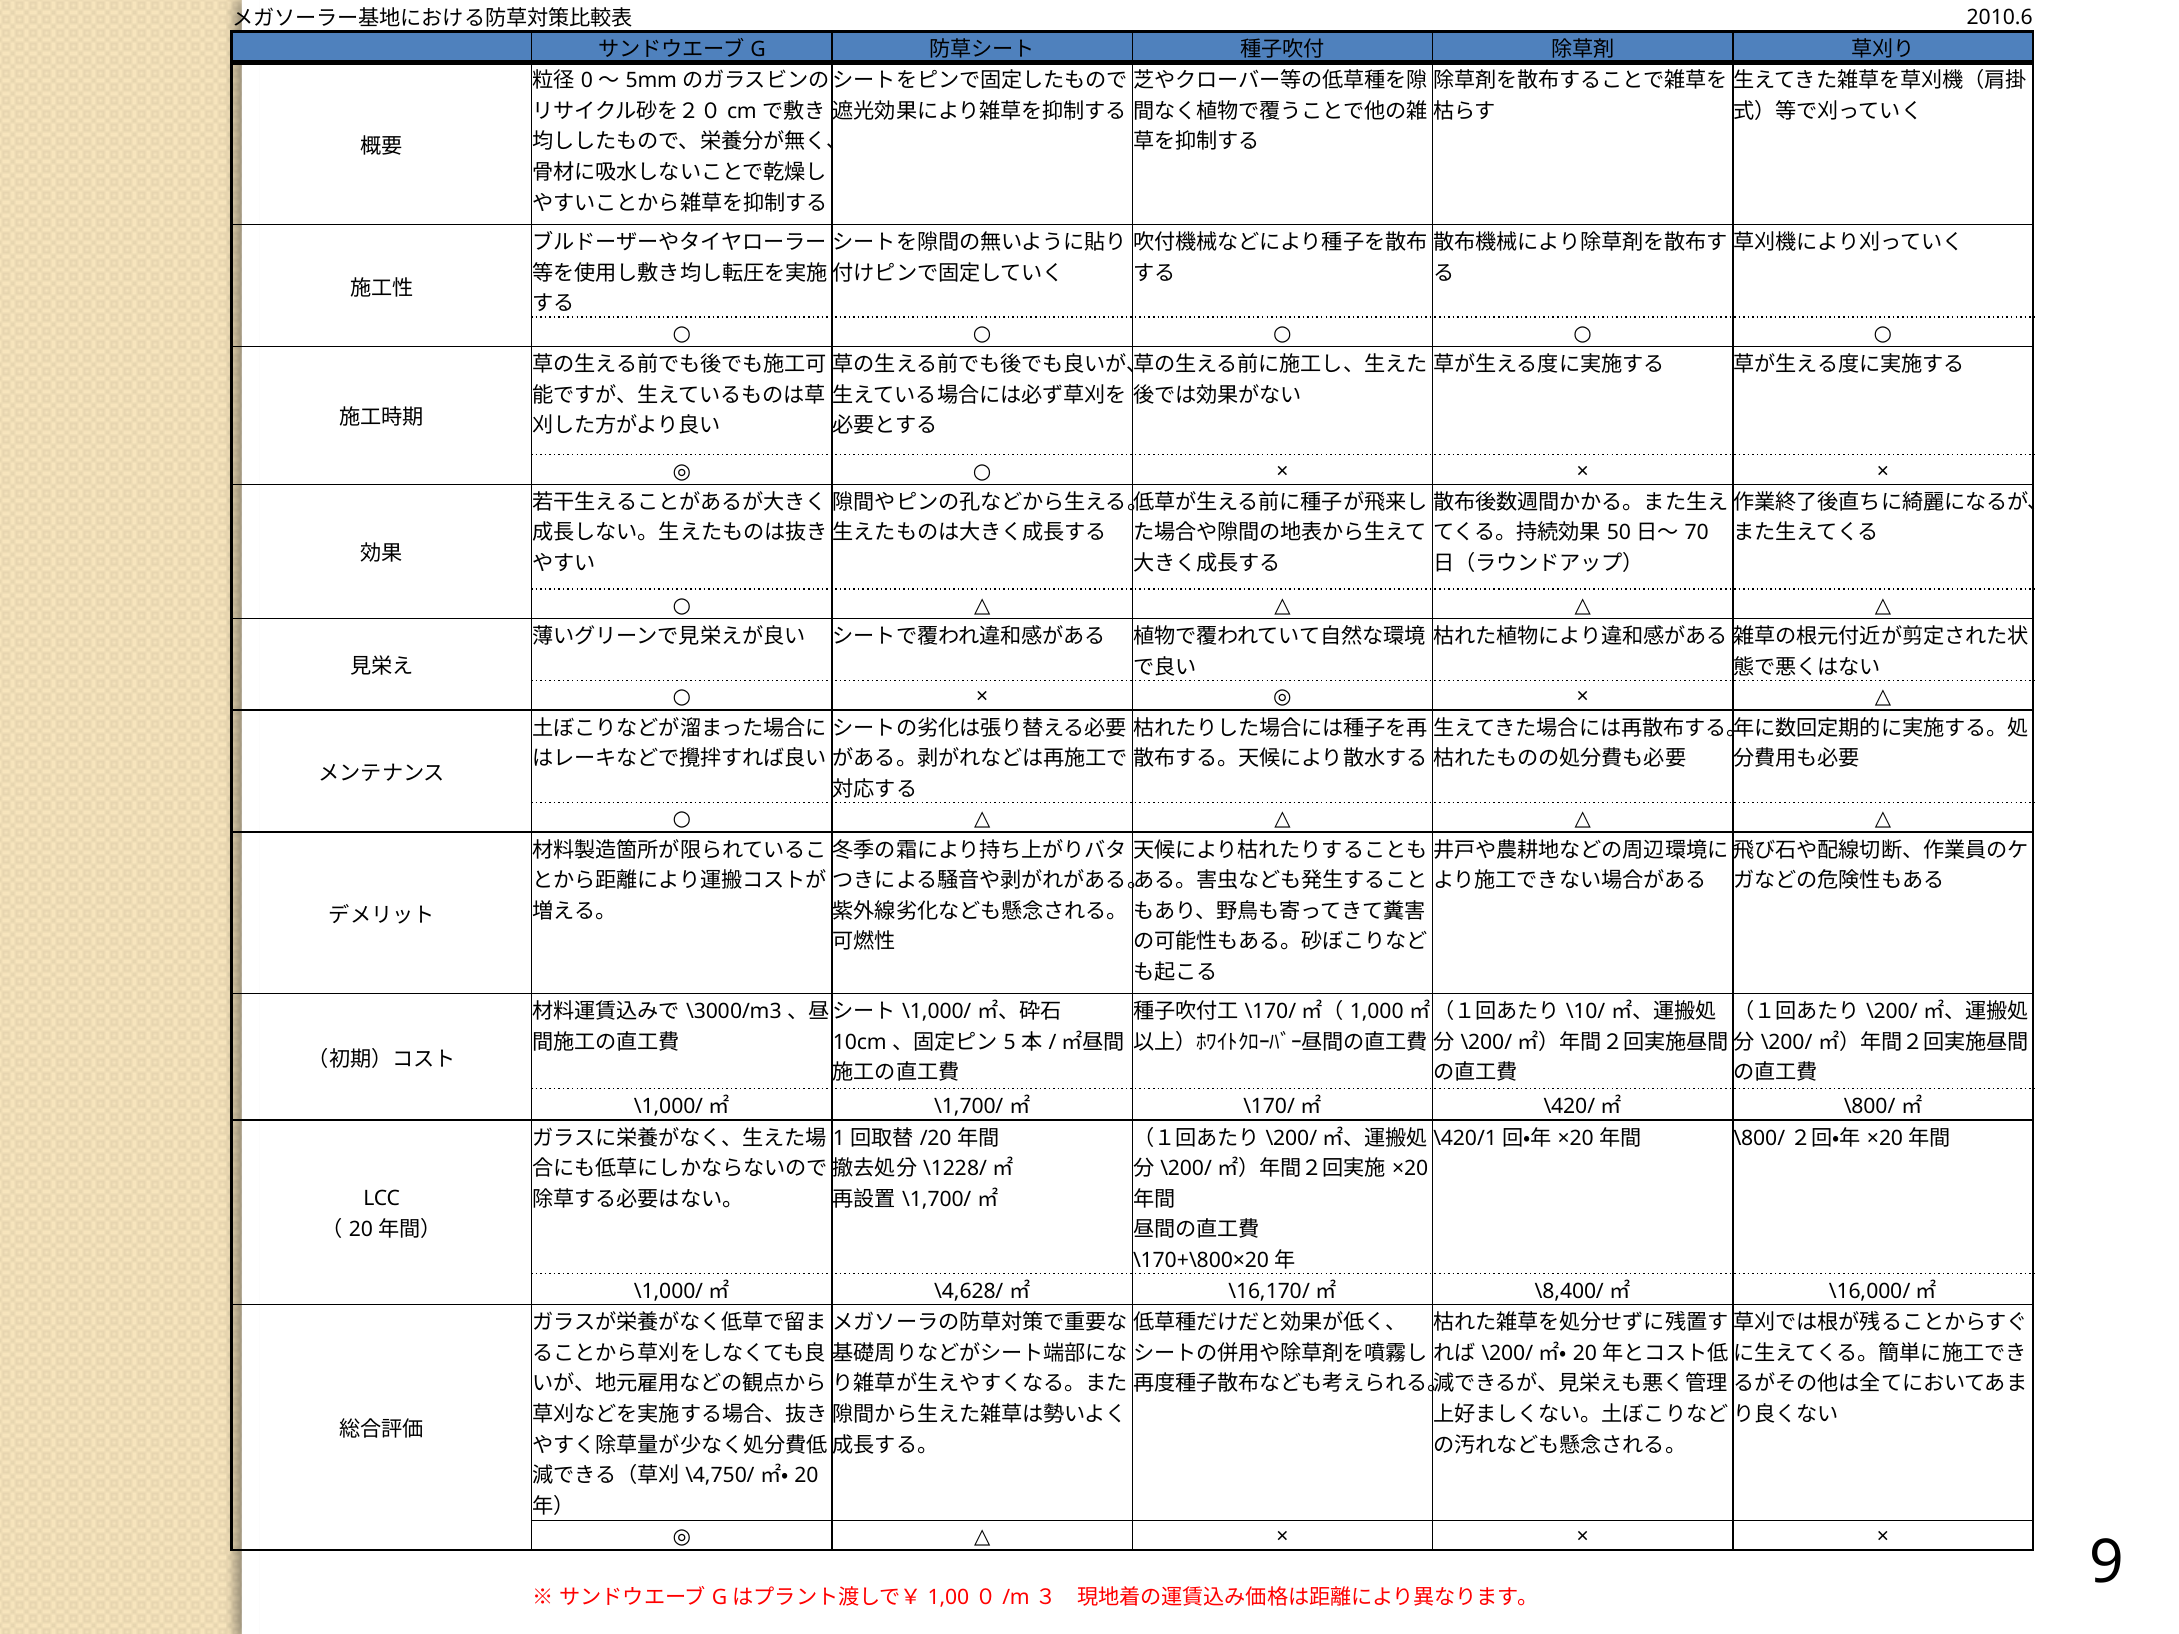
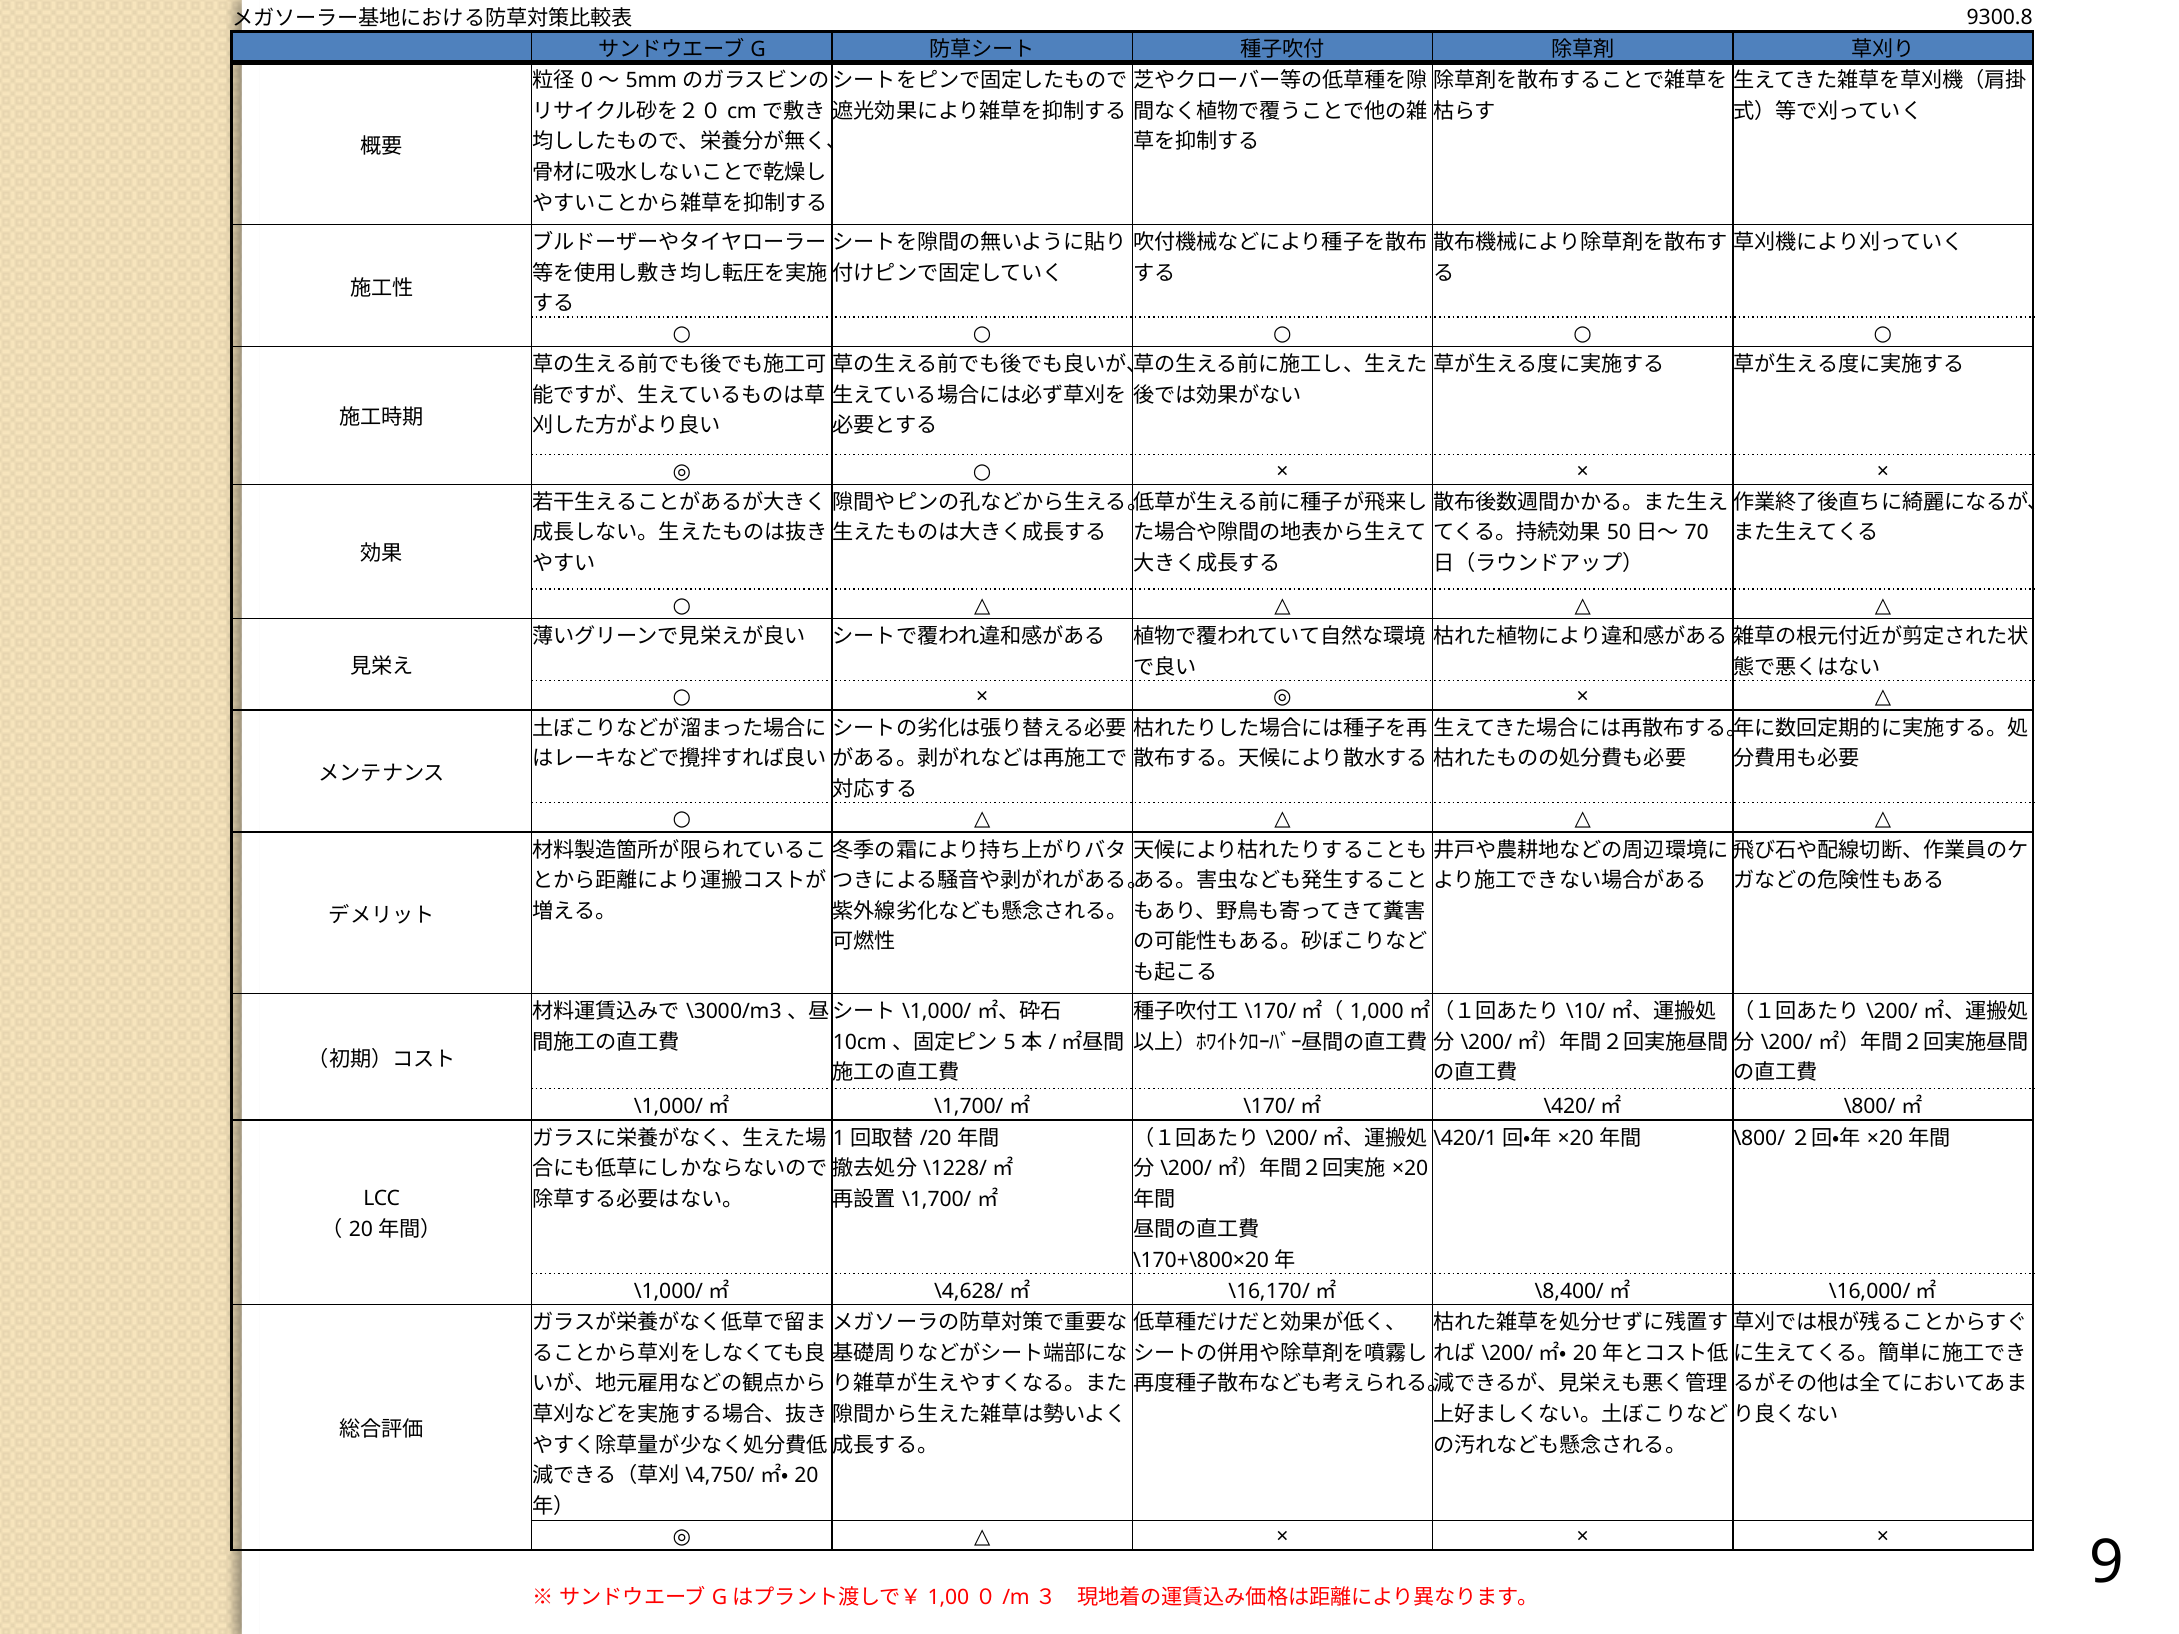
2010.6: 2010.6 -> 9300.8 (2000, 17)
